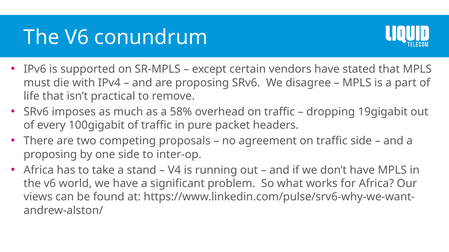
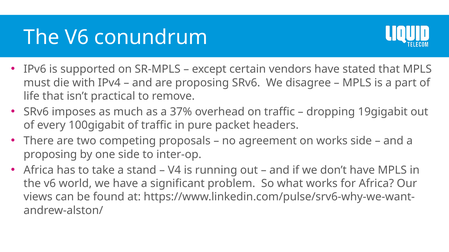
58%: 58% -> 37% (181, 112)
agreement on traffic: traffic -> works (332, 141)
